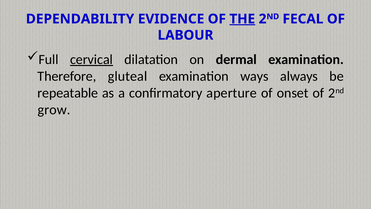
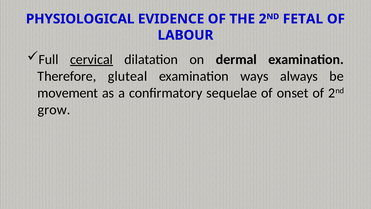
DEPENDABILITY: DEPENDABILITY -> PHYSIOLOGICAL (80, 19)
THE underline: present -> none (242, 19)
FECAL: FECAL -> FETAL (303, 19)
repeatable: repeatable -> movement (68, 93)
aperture: aperture -> sequelae (232, 93)
